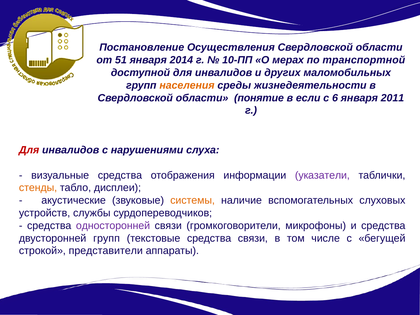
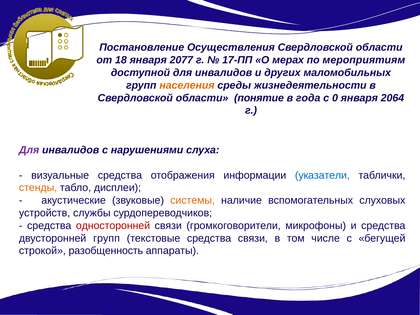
51: 51 -> 18 (121, 60)
2014: 2014 -> 2077 (181, 60)
10-ПП: 10-ПП -> 17-ПП (237, 60)
транспортной: транспортной -> мероприятиям (364, 60)
если: если -> года (308, 98)
6: 6 -> 0 (335, 98)
2011: 2011 -> 2064 (392, 98)
Для colour: red -> purple (29, 150)
указатели colour: purple -> blue (322, 175)
односторонней colour: purple -> red (113, 226)
представители: представители -> разобщенность (106, 251)
